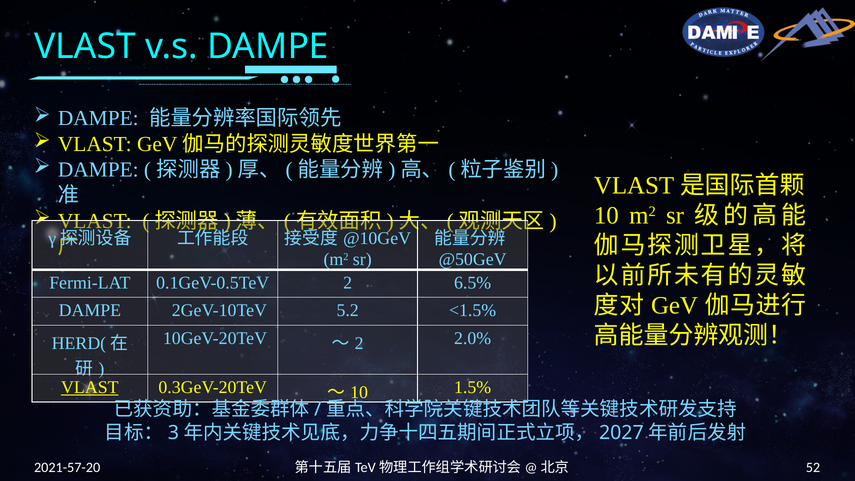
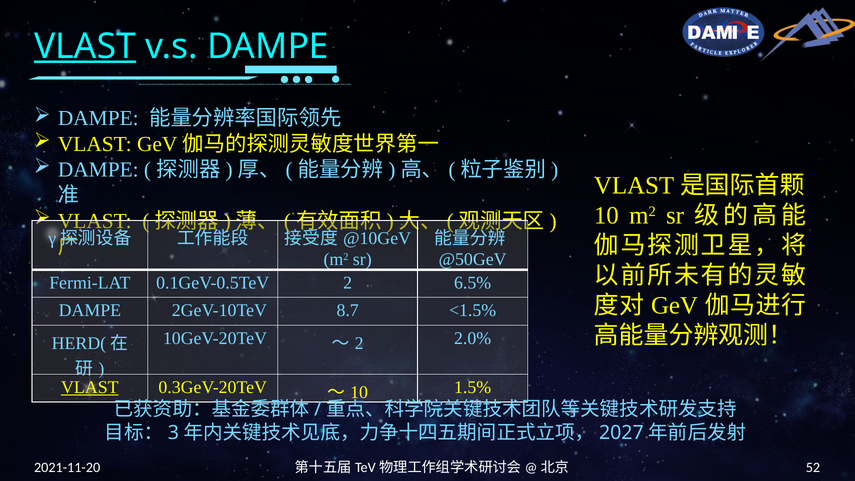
VLAST underline: none -> present (85, 46)
5.2: 5.2 -> 8.7 (348, 311)
2021-57-20: 2021-57-20 -> 2021-11-20 (67, 468)
